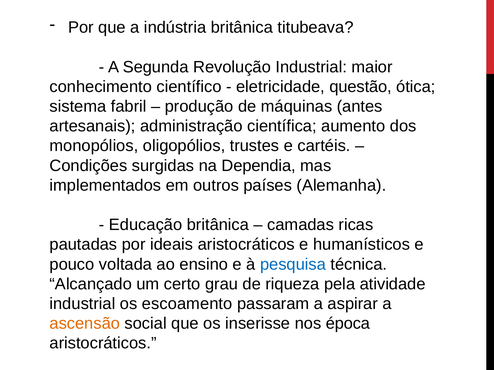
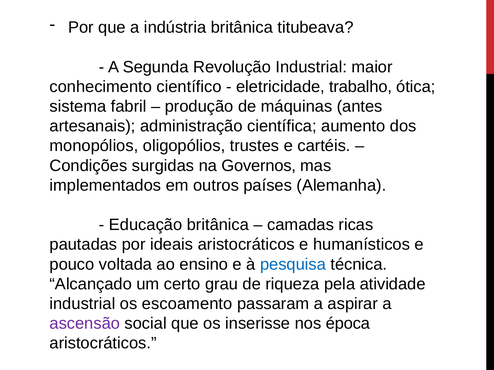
questão: questão -> trabalho (361, 87)
Dependia: Dependia -> Governos (259, 166)
ascensão colour: orange -> purple (85, 324)
